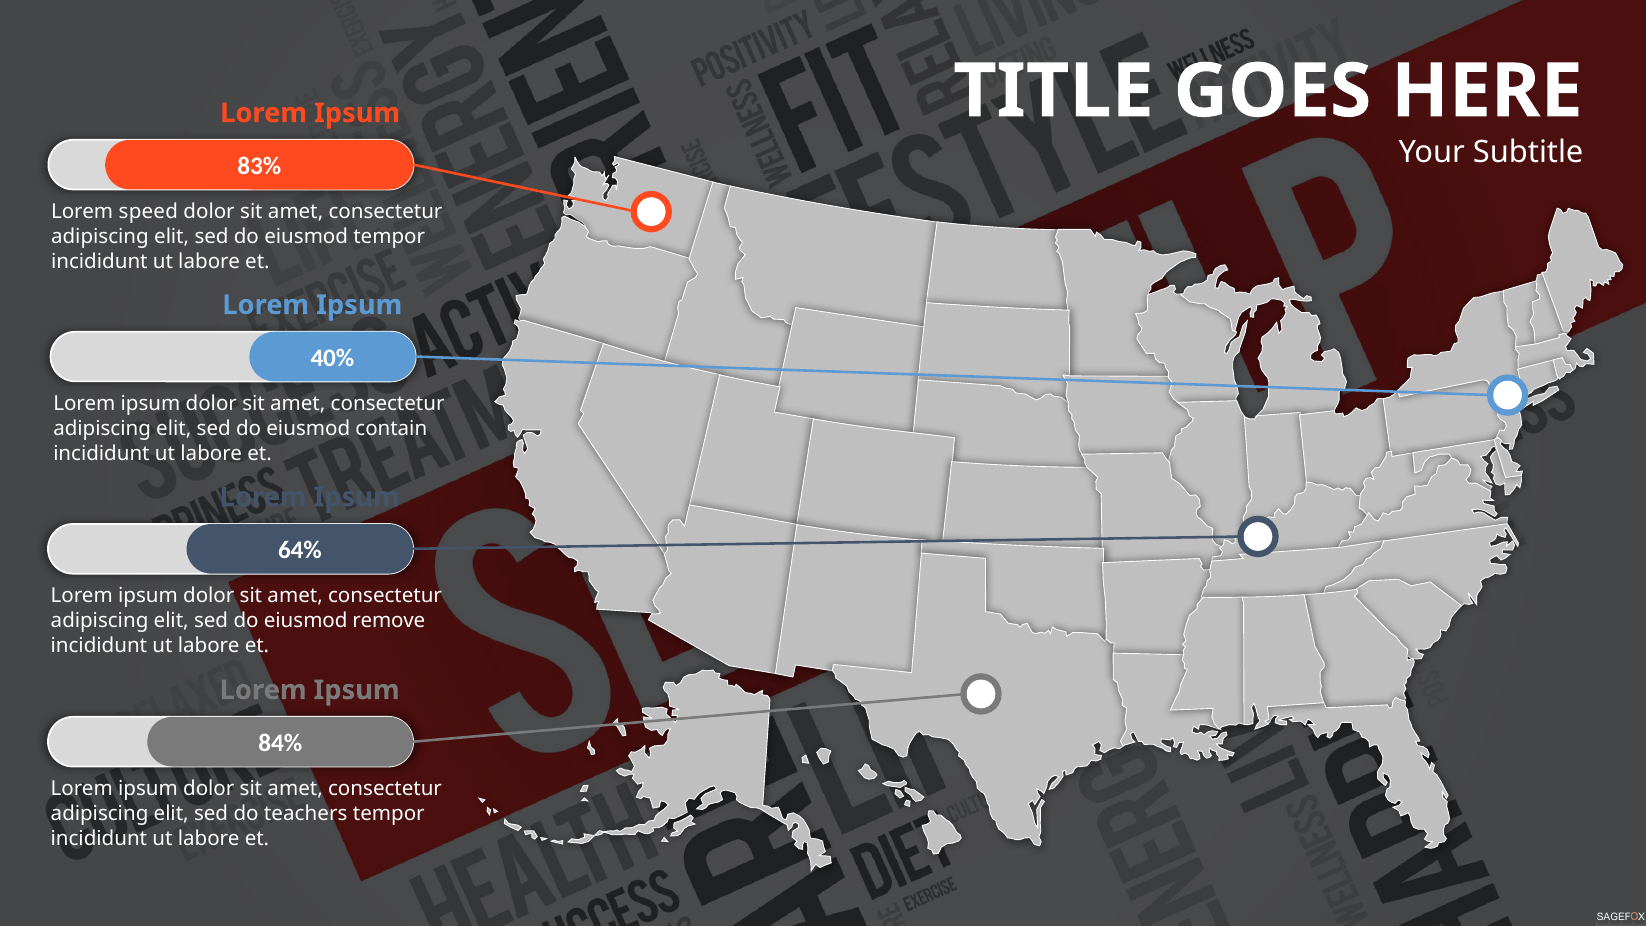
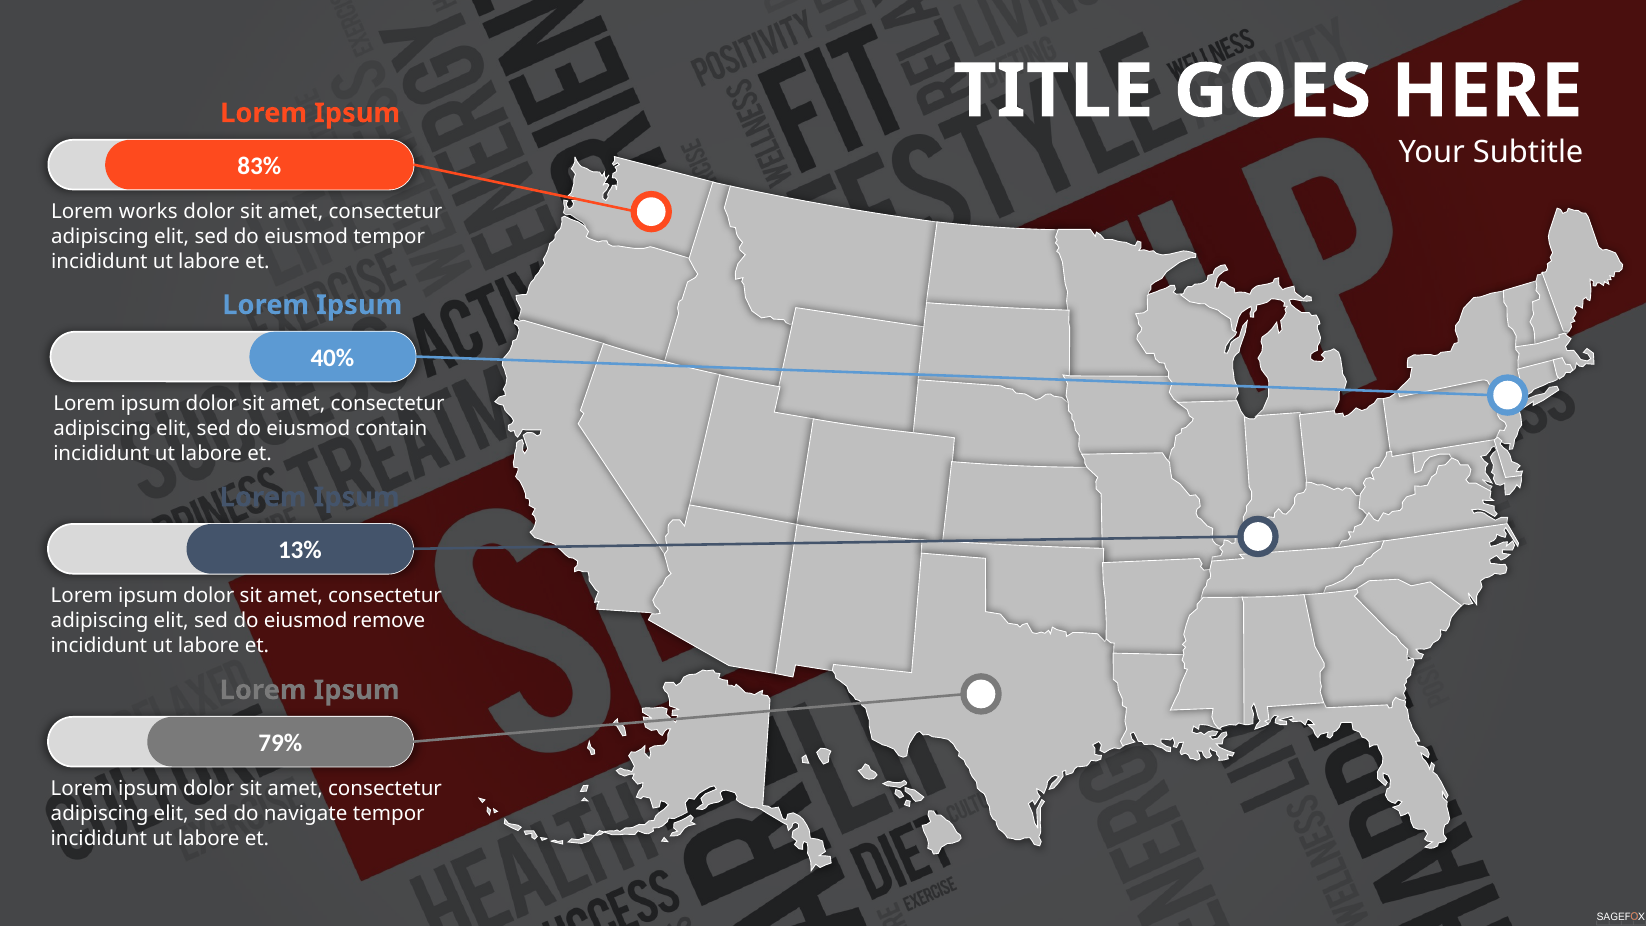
speed: speed -> works (148, 212)
64%: 64% -> 13% (300, 550)
84%: 84% -> 79% (280, 743)
teachers: teachers -> navigate (306, 814)
